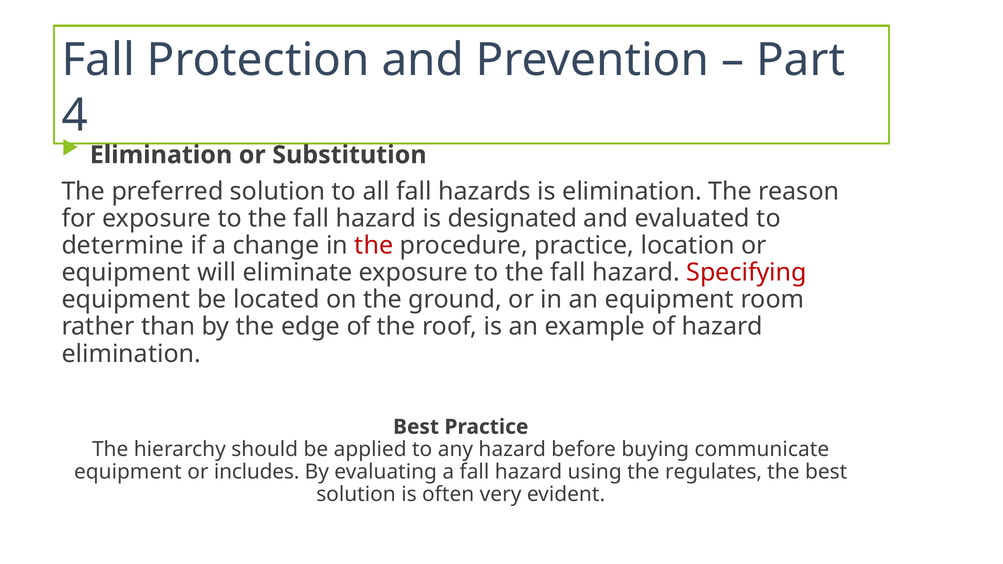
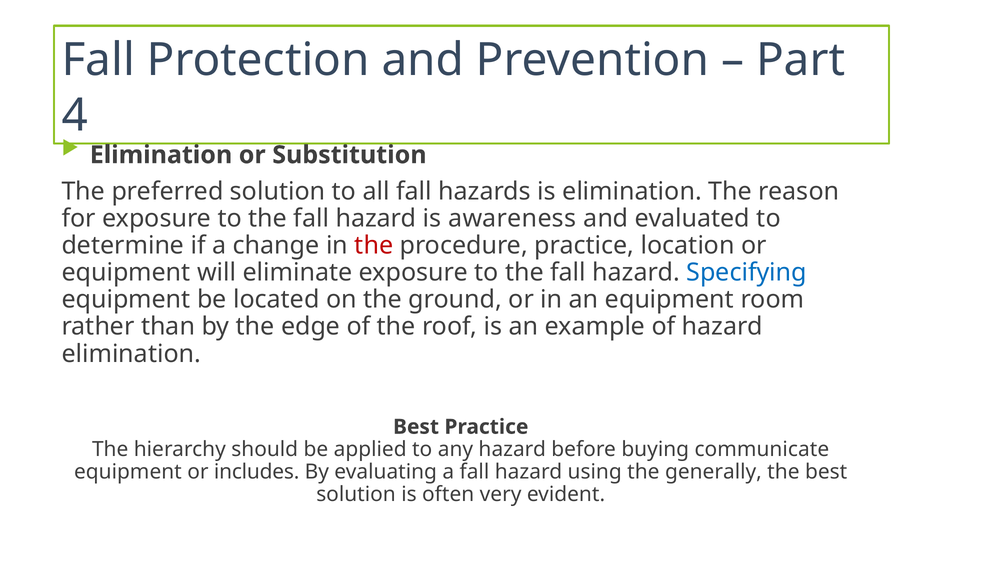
designated: designated -> awareness (512, 219)
Specifying colour: red -> blue (747, 273)
regulates: regulates -> generally (713, 472)
